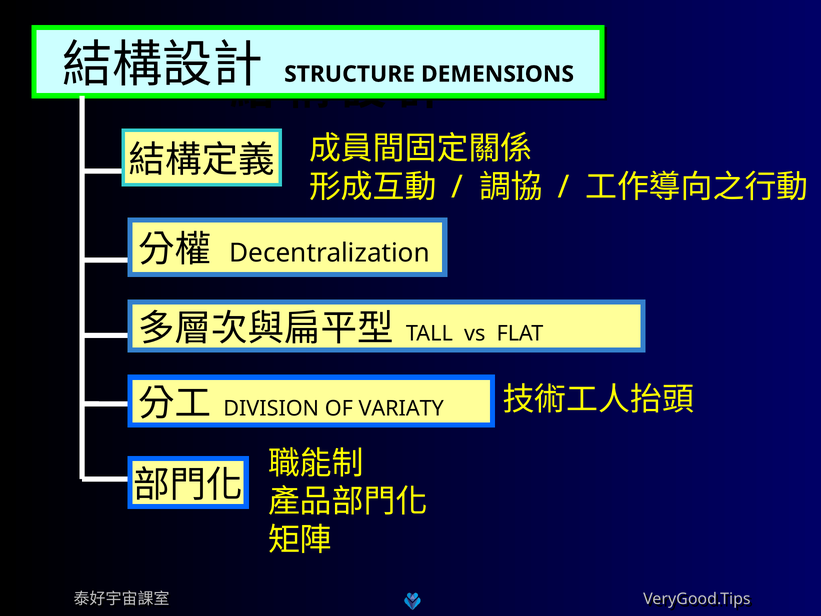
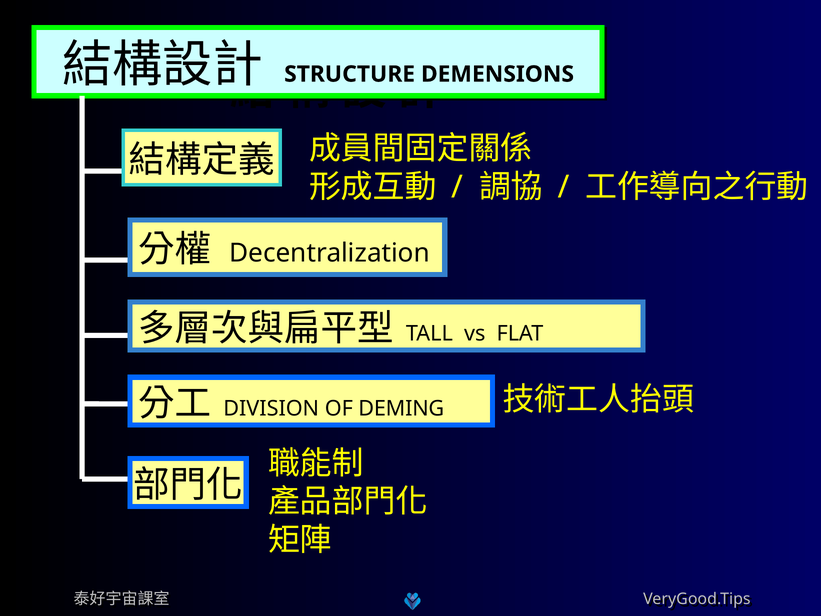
VARIATY: VARIATY -> DEMING (401, 408)
